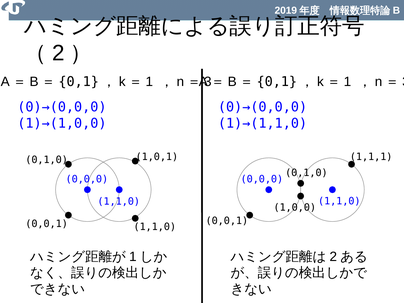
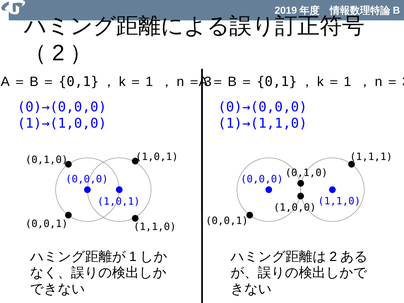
1,1,0: 1,1,0 -> 1,0,1 (119, 201)
